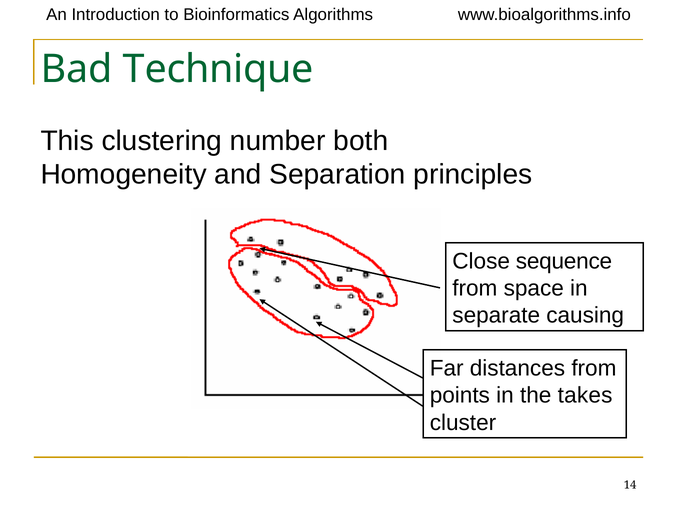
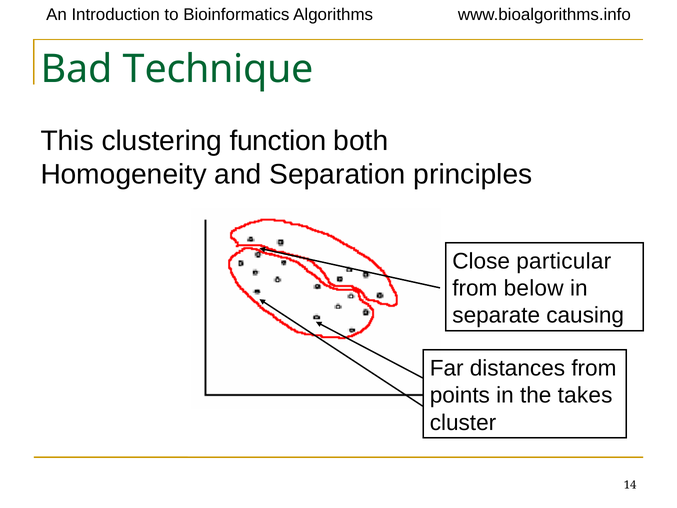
number: number -> function (278, 141)
sequence: sequence -> particular (564, 261)
space: space -> below (534, 288)
